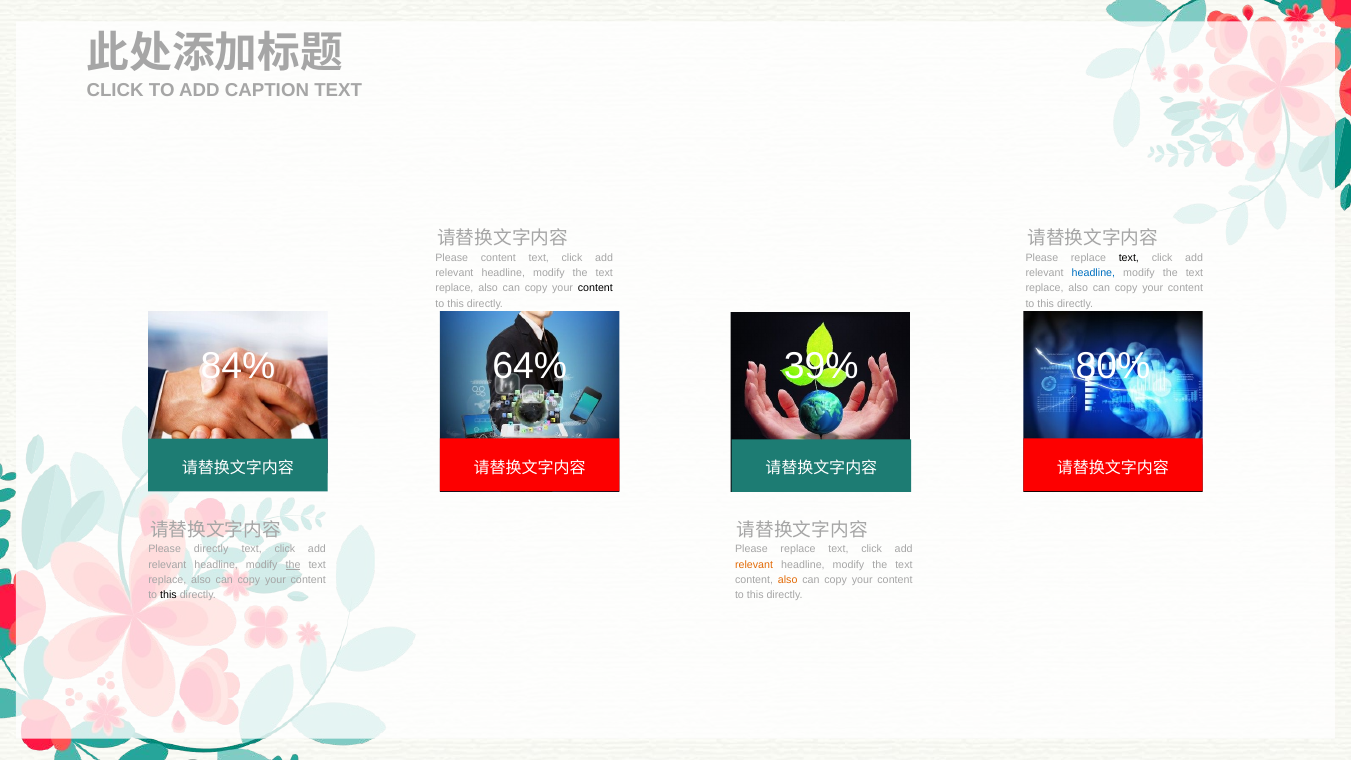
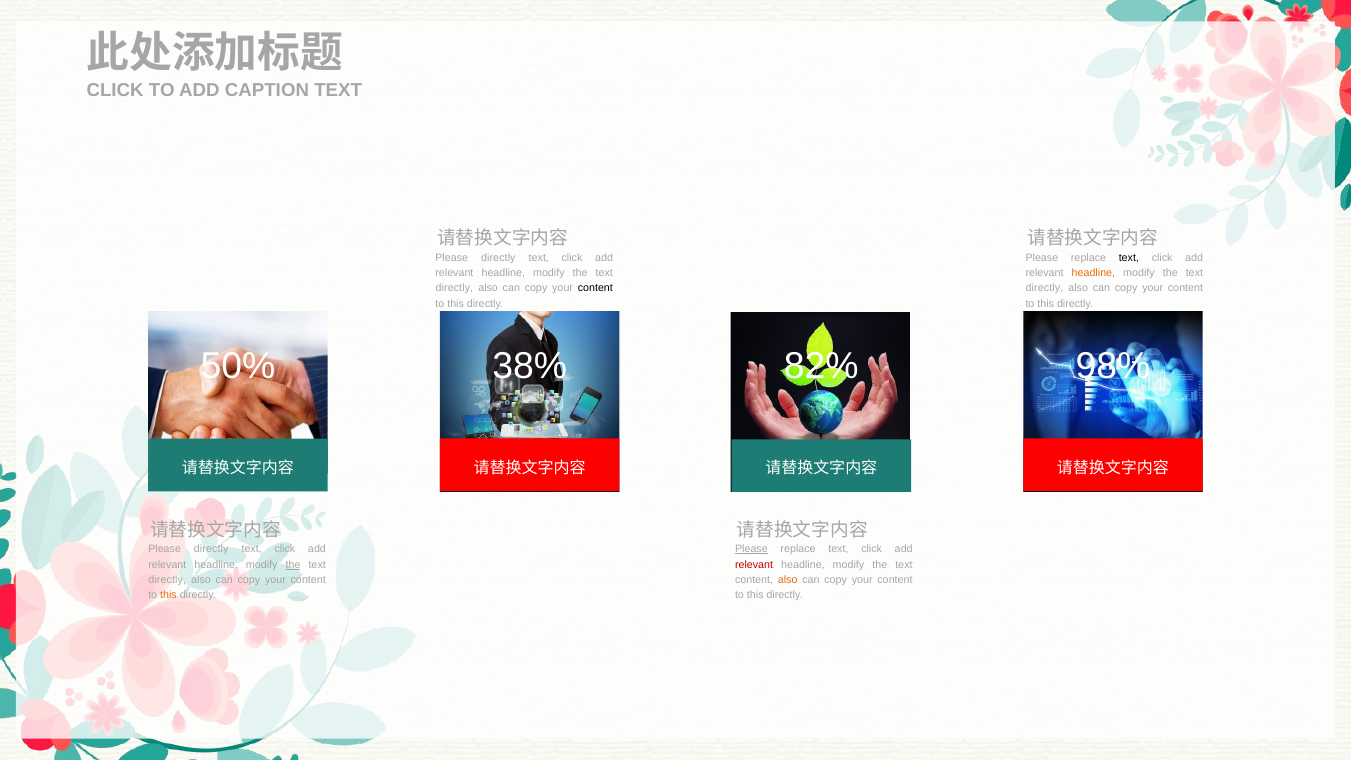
content: content -> directly (498, 258)
headline colour: blue -> orange (1093, 273)
replace: replace -> directly (454, 288)
replace: replace -> directly (1044, 288)
64%: 64% -> 38% (530, 366)
80%: 80% -> 98% (1113, 366)
84%: 84% -> 50% (238, 366)
39%: 39% -> 82% (821, 367)
Please underline: none -> present (751, 549)
relevant colour: orange -> red (754, 564)
replace: replace -> directly (167, 580)
this colour: black -> orange (168, 595)
